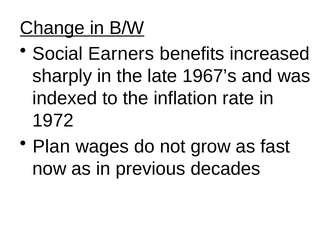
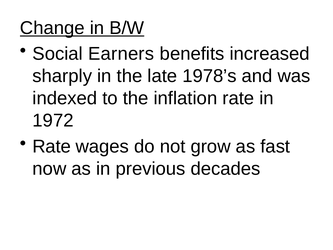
1967’s: 1967’s -> 1978’s (209, 76)
Plan: Plan -> Rate (52, 146)
